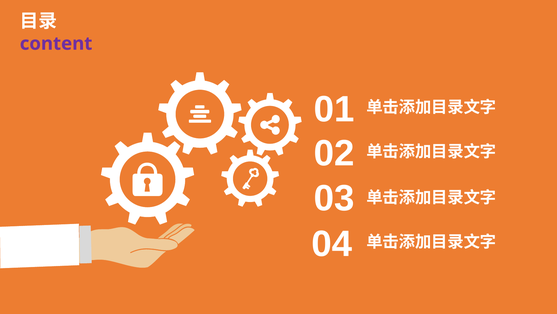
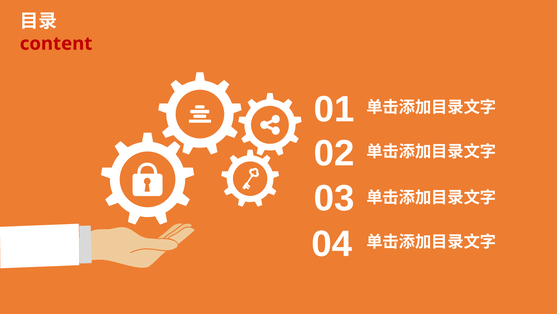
content colour: purple -> red (56, 44)
